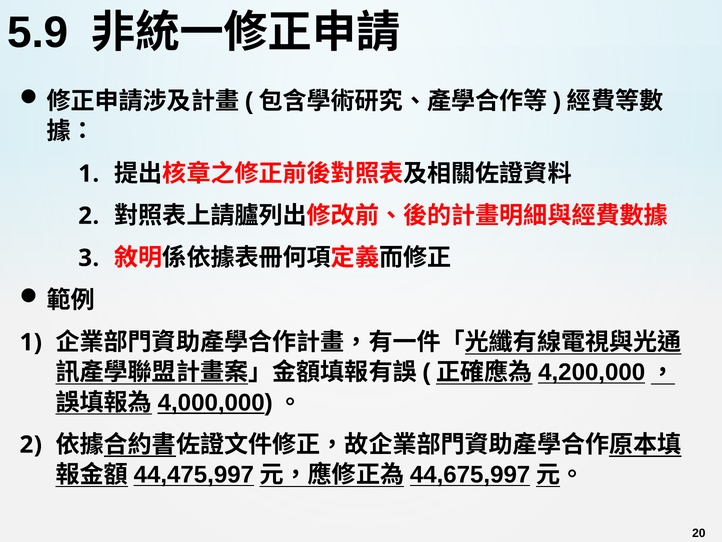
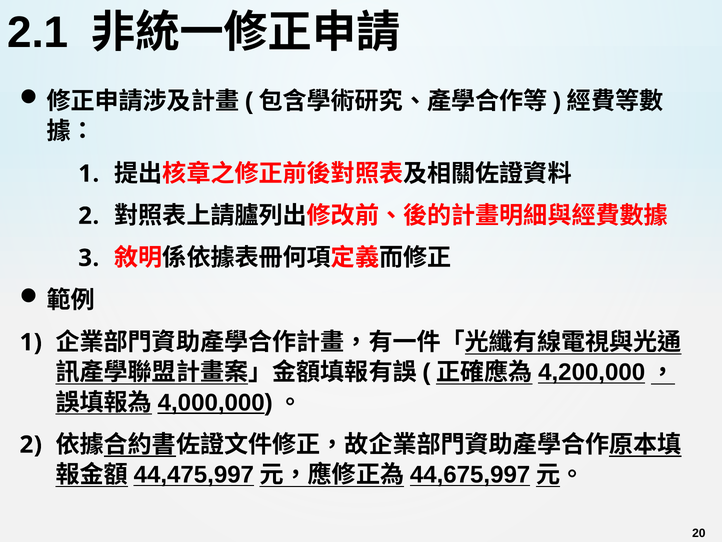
5.9: 5.9 -> 2.1 (38, 33)
